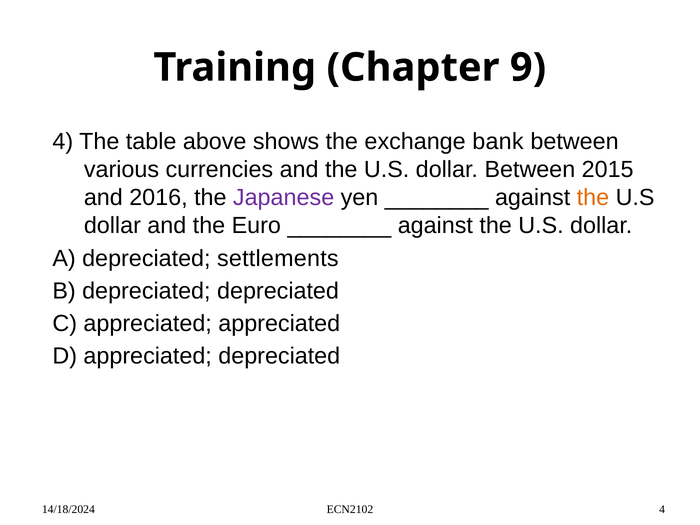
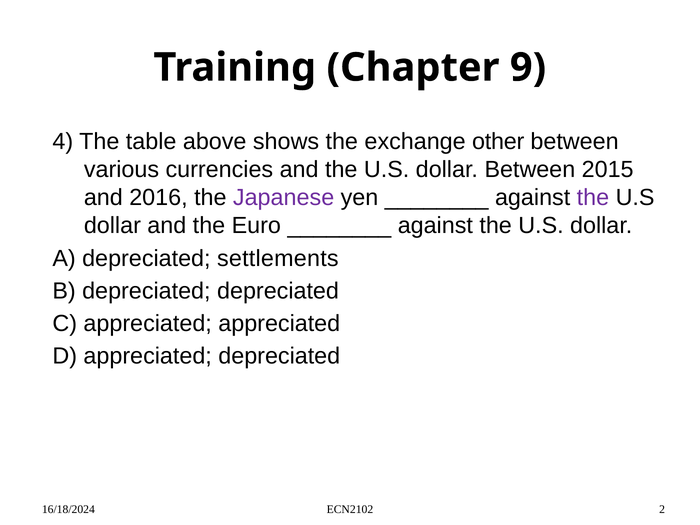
bank: bank -> other (498, 142)
the colour: orange -> purple (593, 198)
14/18/2024: 14/18/2024 -> 16/18/2024 (68, 509)
ECN2102 4: 4 -> 2 (662, 509)
